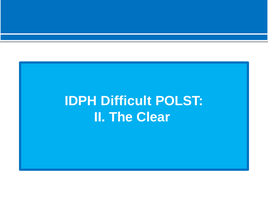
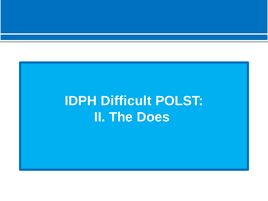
Clear: Clear -> Does (153, 117)
